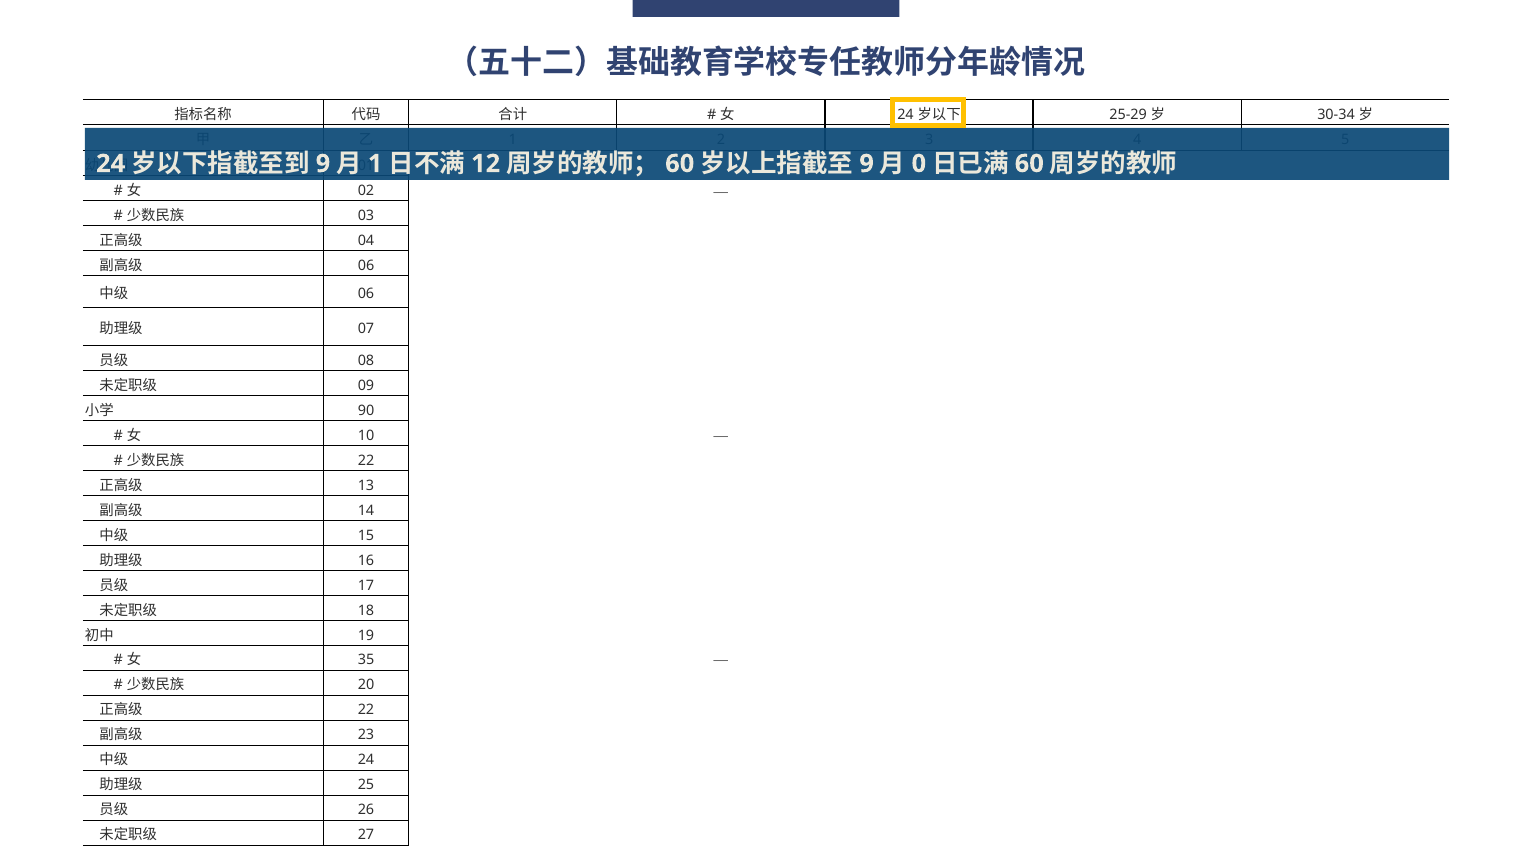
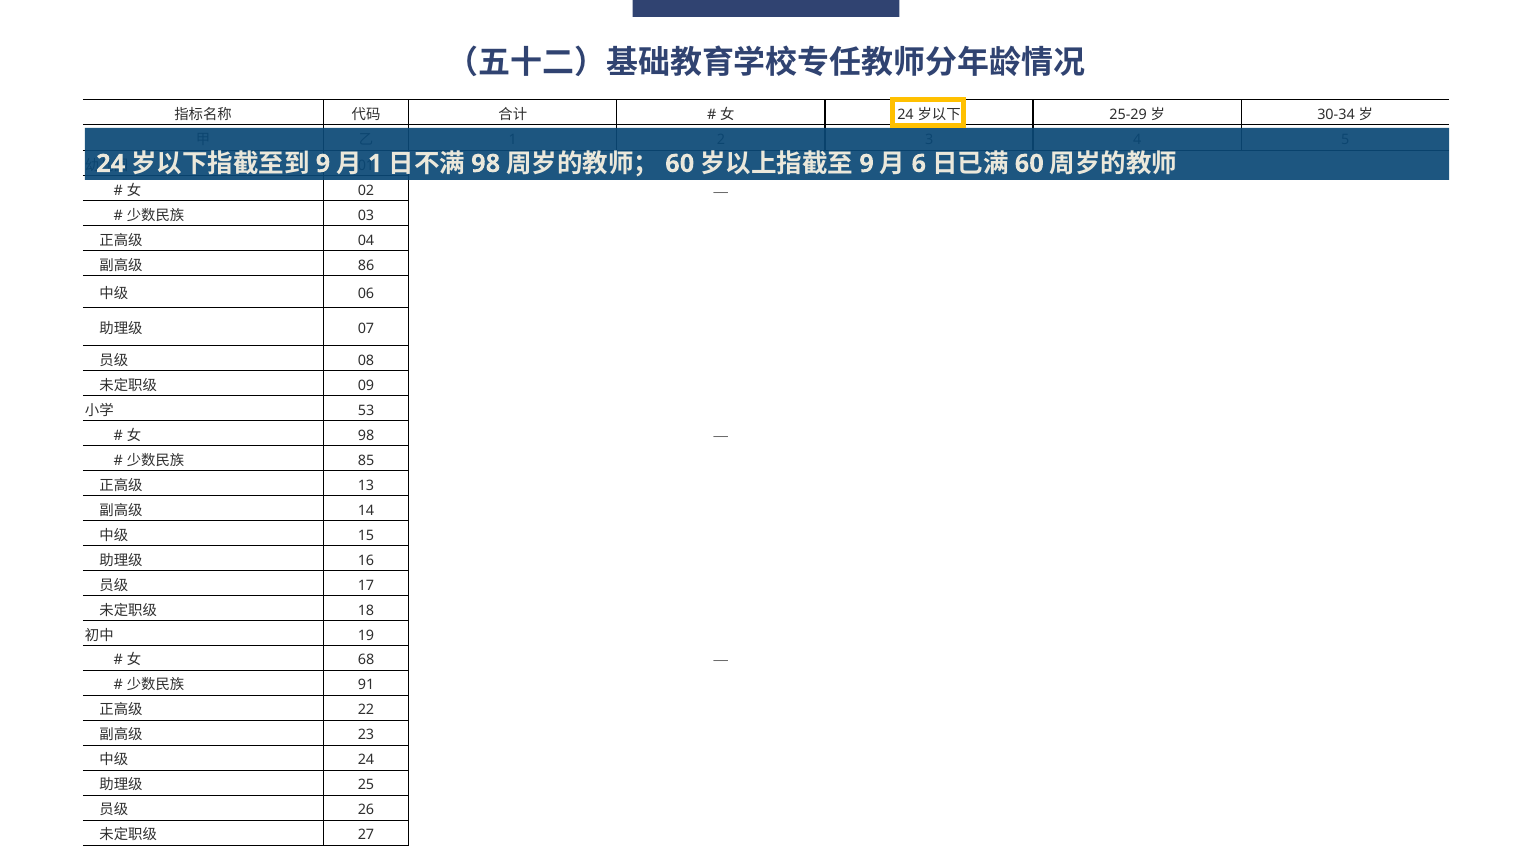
12: 12 -> 98 (486, 164)
0: 0 -> 6 (919, 164)
06: 06 -> 86 (366, 265)
90: 90 -> 53 (366, 410)
10: 10 -> 98 (366, 435)
22: 22 -> 85 (366, 460)
35: 35 -> 68 (366, 660)
20: 20 -> 91 (366, 685)
